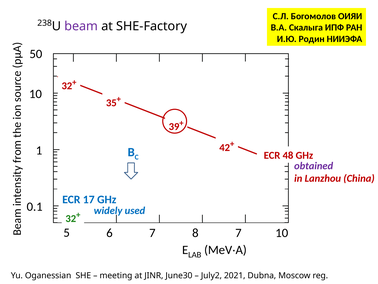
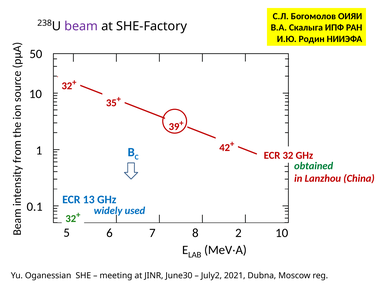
ECR 48: 48 -> 32 (288, 155)
obtained colour: purple -> green (314, 166)
17: 17 -> 13 (89, 199)
8 7: 7 -> 2 (238, 232)
